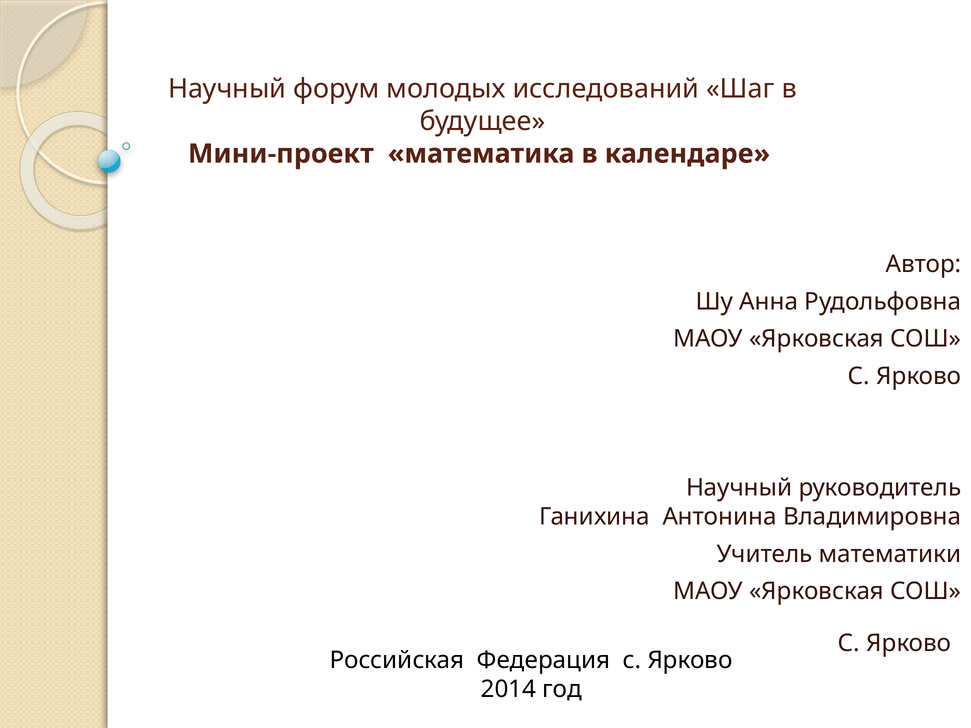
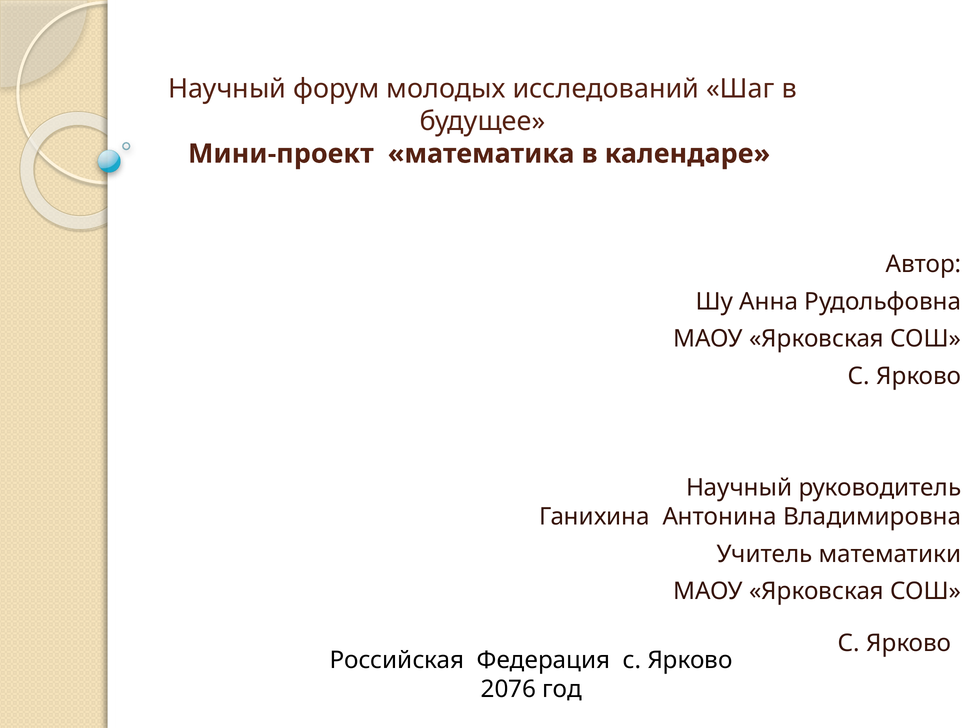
2014: 2014 -> 2076 (508, 690)
